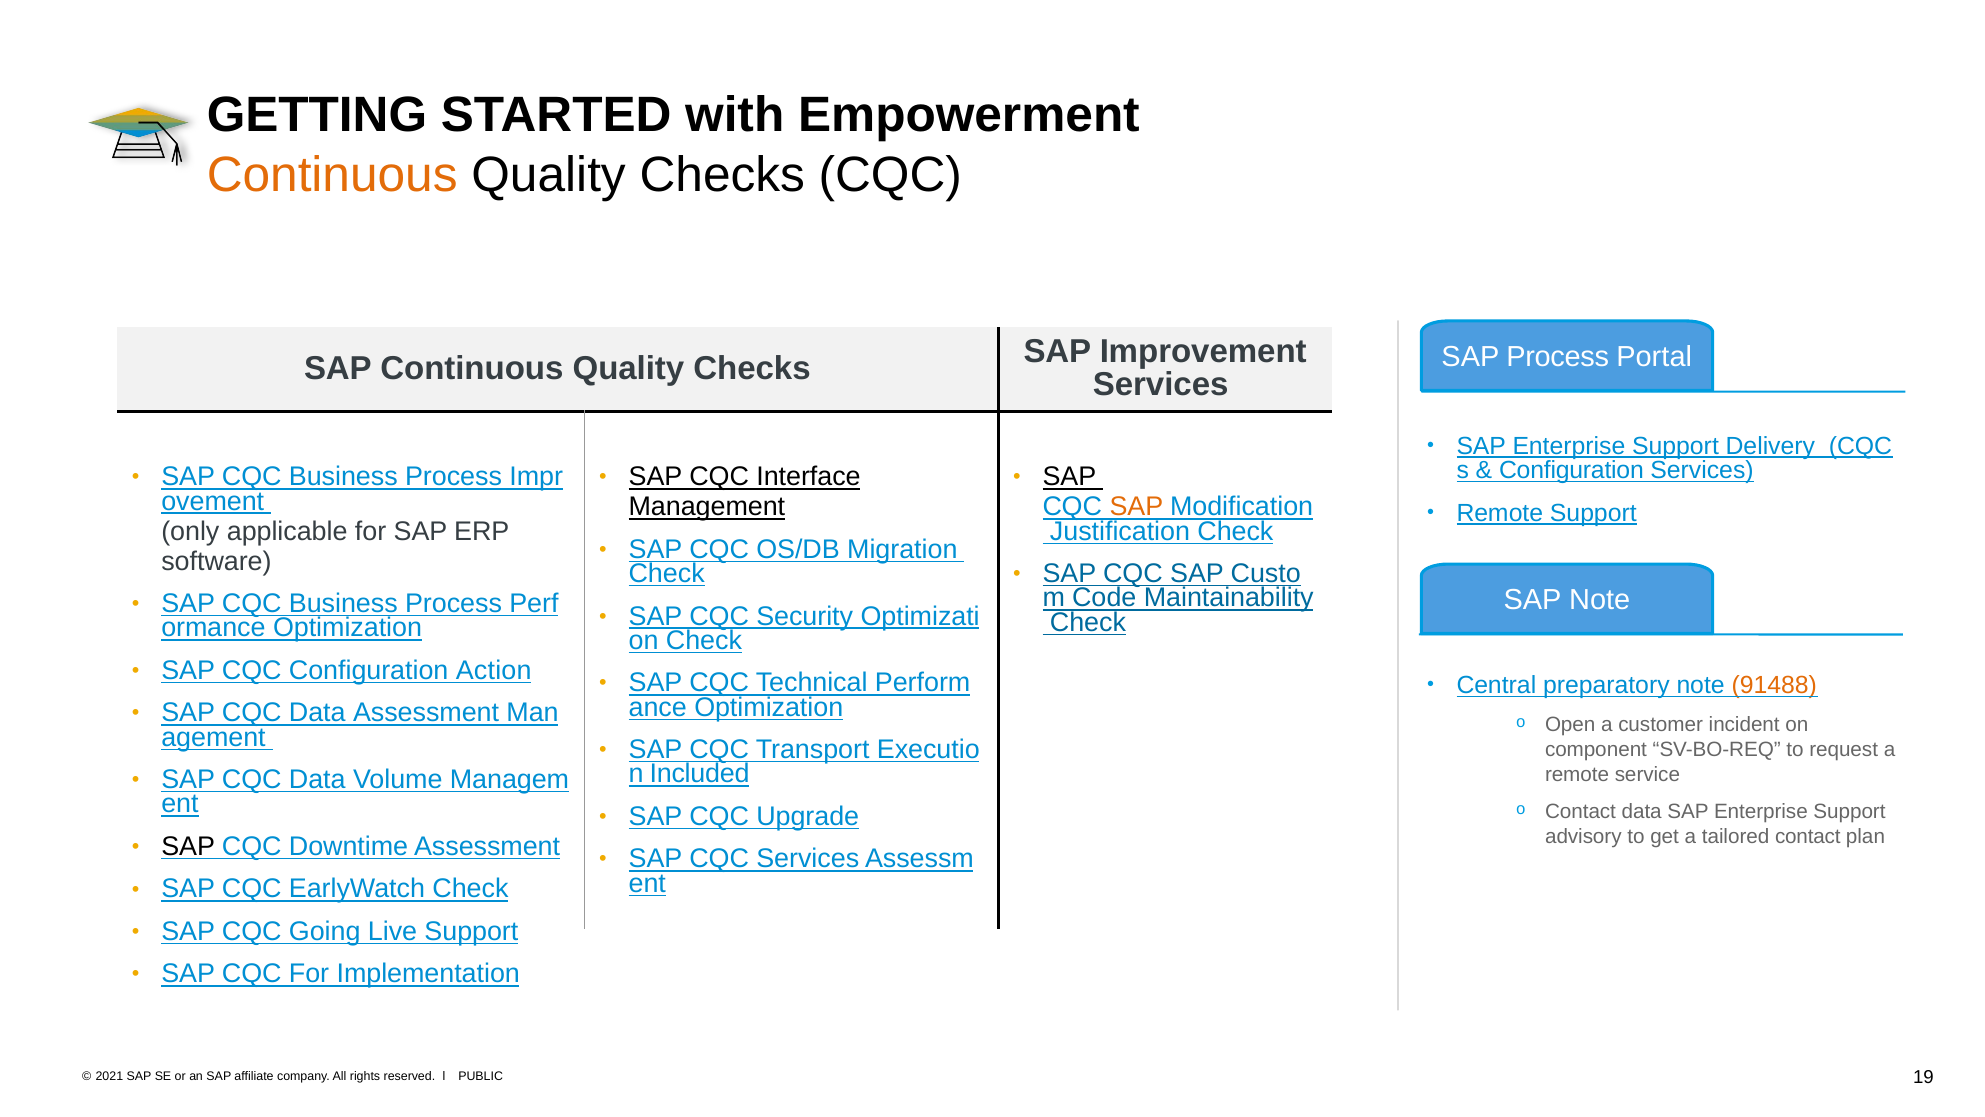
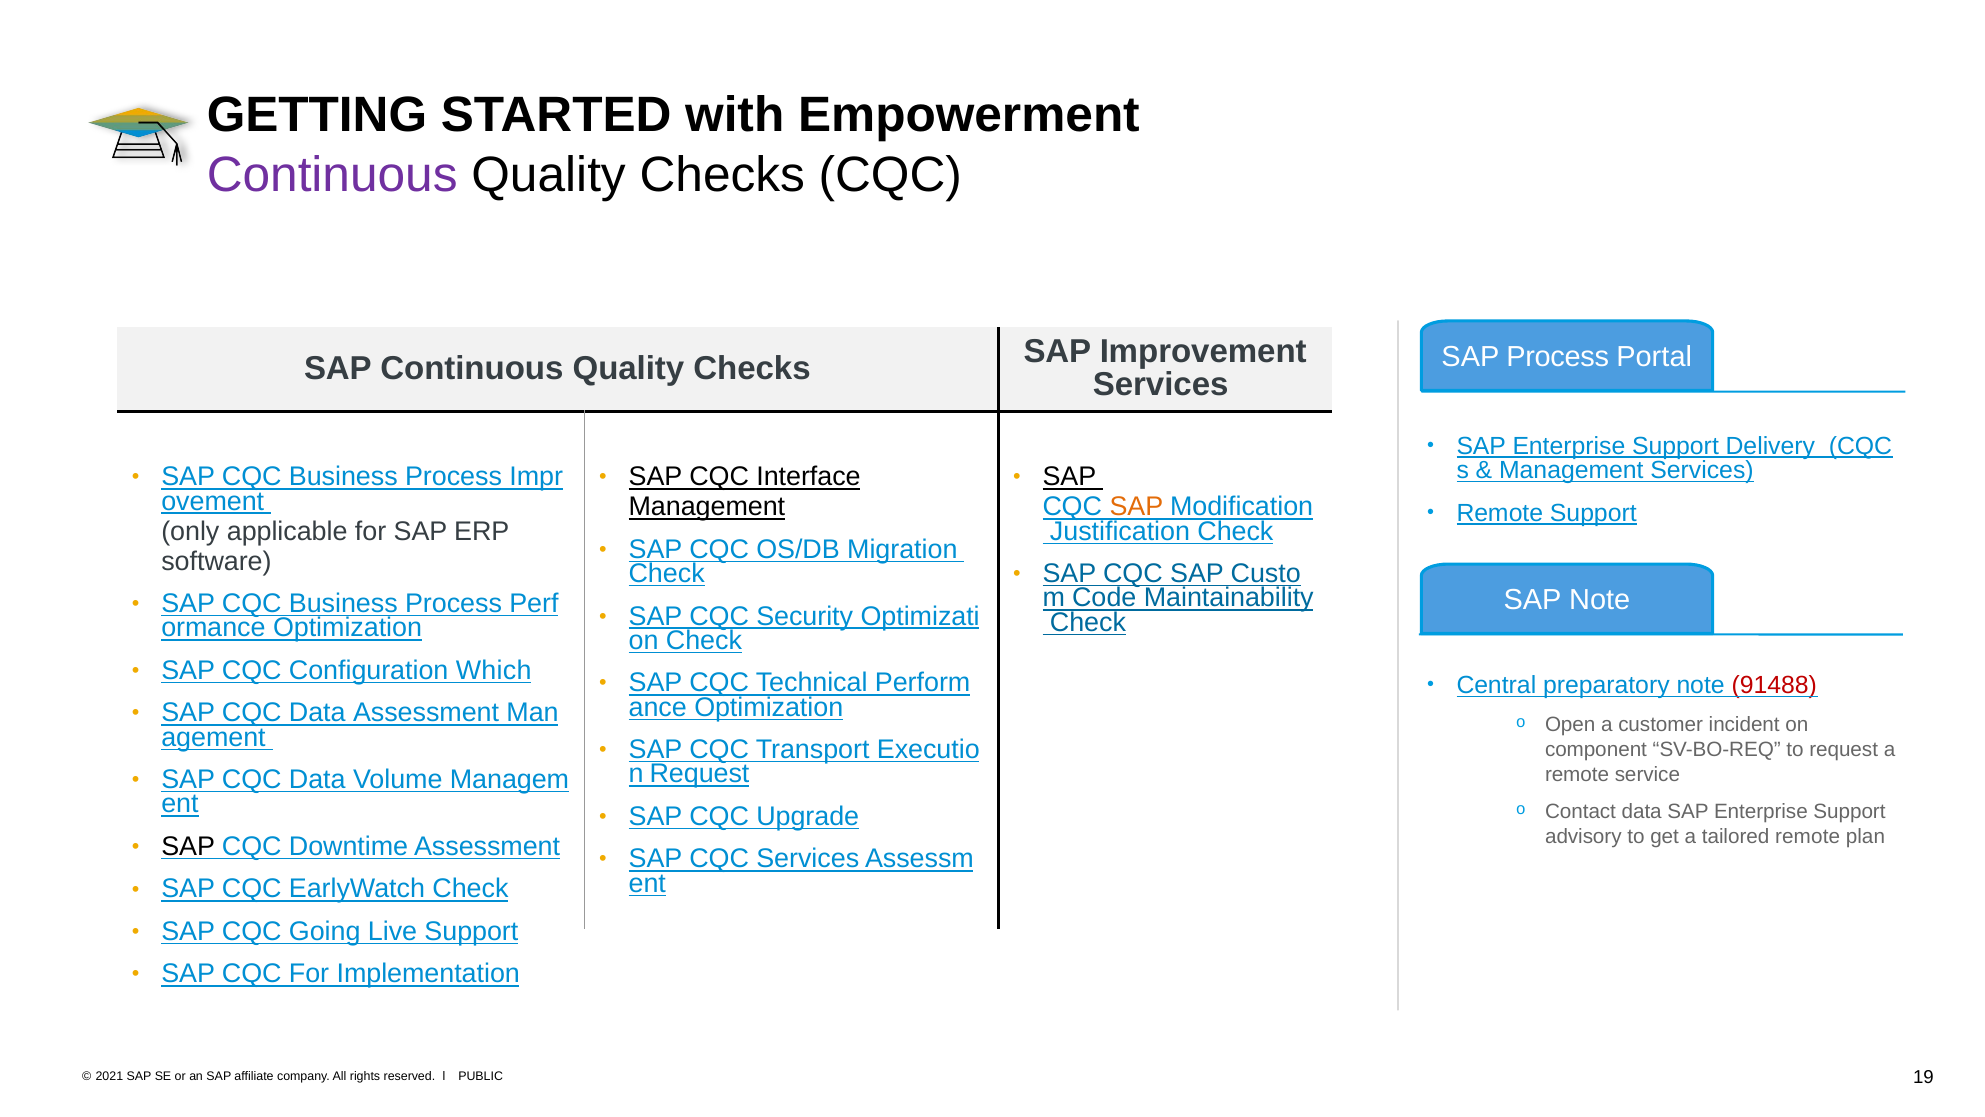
Continuous colour: orange -> purple (332, 175)
Configuration: Configuration -> Management (1571, 471)
Action: Action -> Which (494, 670)
91488 colour: orange -> red (1774, 685)
Included: Included -> Request (699, 774)
tailored contact: contact -> remote (1808, 836)
